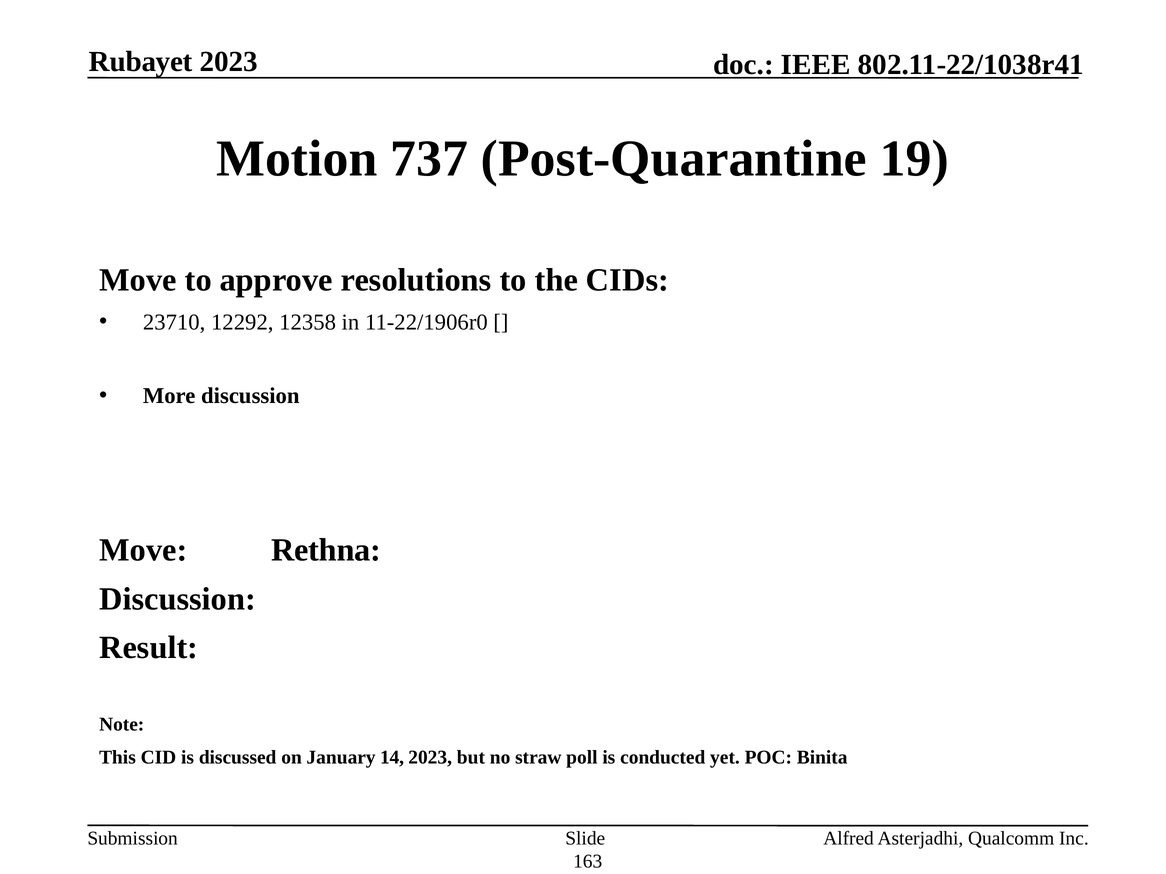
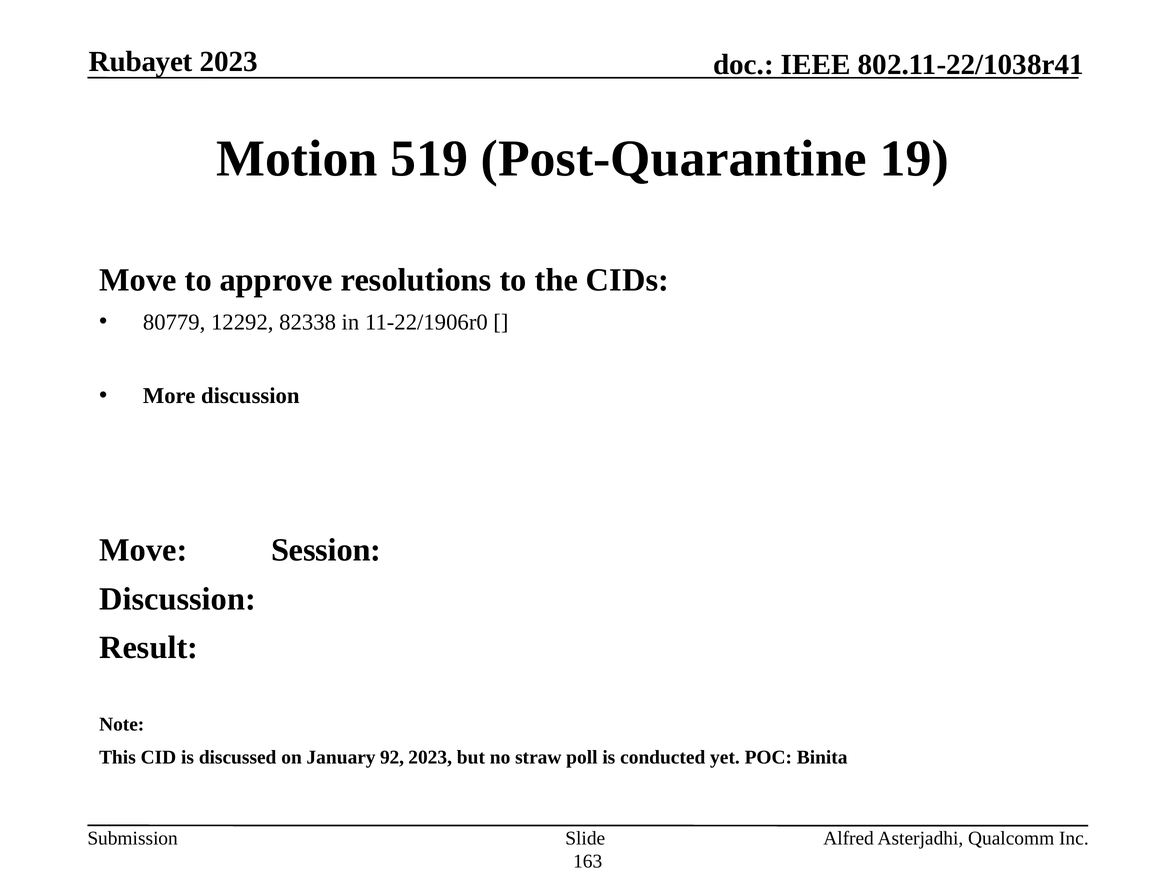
737: 737 -> 519 (429, 159)
23710: 23710 -> 80779 (174, 322)
12358: 12358 -> 82338 (308, 322)
Rethna: Rethna -> Session (326, 551)
14: 14 -> 92 (392, 758)
